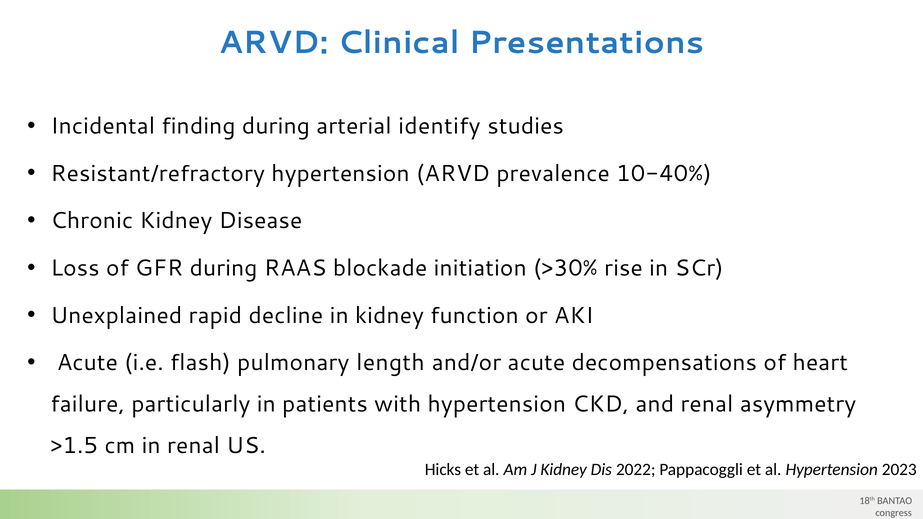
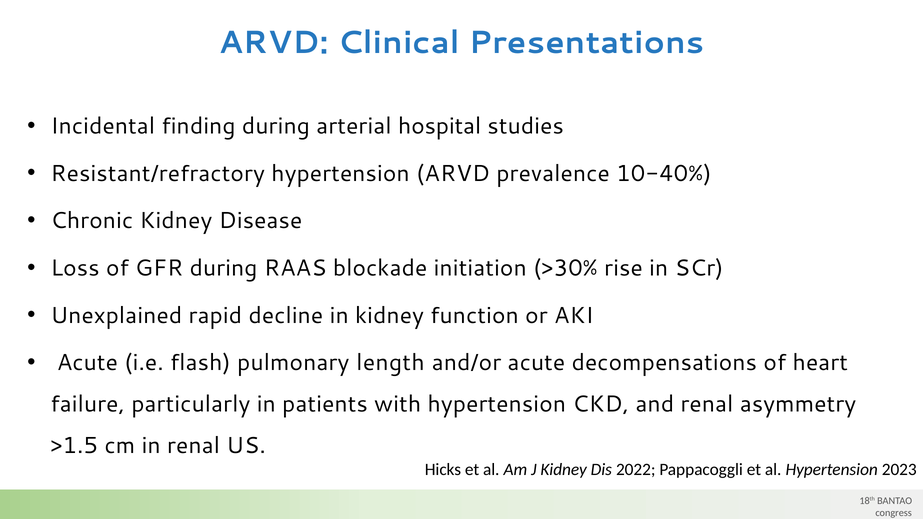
identify: identify -> hospital (440, 126)
